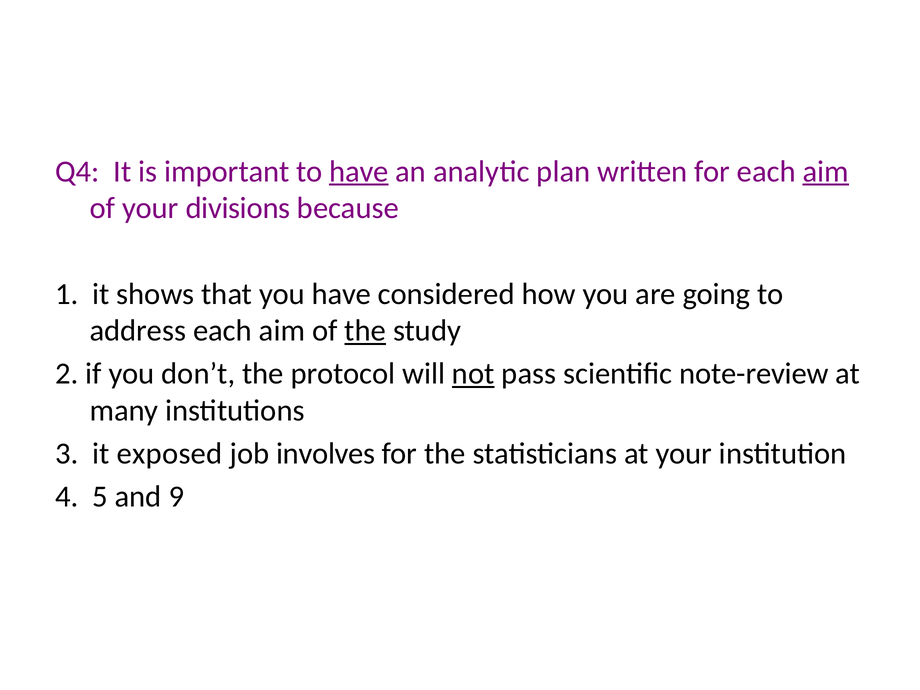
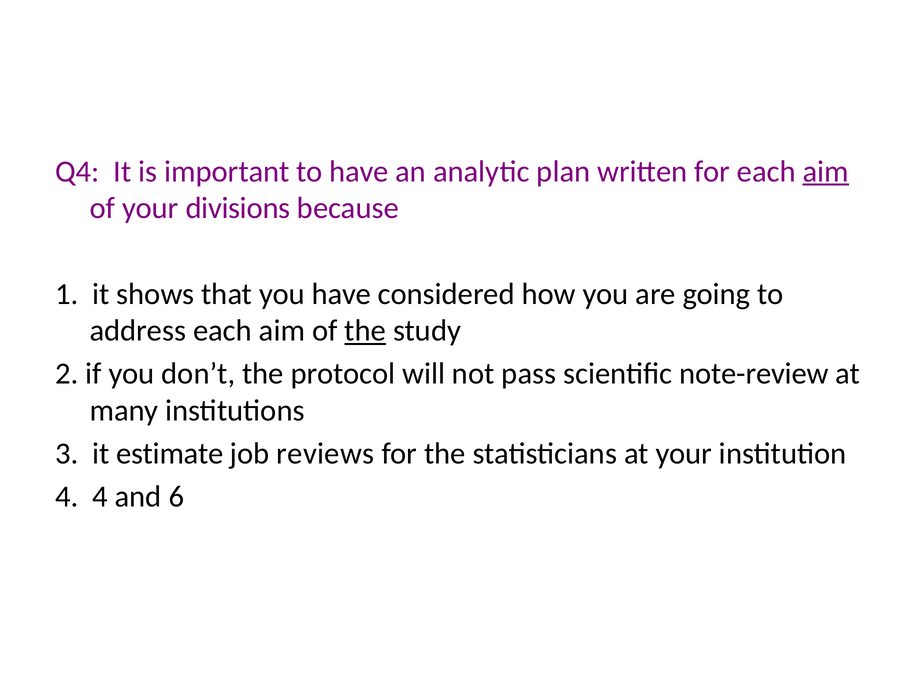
have underline: present -> none (359, 171)
not underline: present -> none (473, 374)
exposed: exposed -> estimate (170, 453)
involves: involves -> reviews (325, 453)
4 5: 5 -> 4 (100, 496)
9: 9 -> 6 (176, 496)
